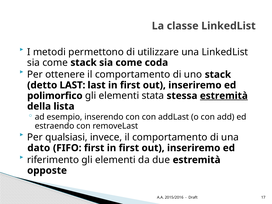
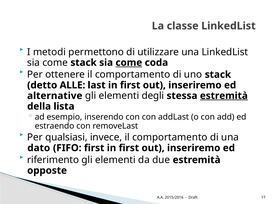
come underline: none -> present (129, 63)
detto LAST: LAST -> ALLE (72, 85)
polimorfico: polimorfico -> alternative (55, 96)
stata: stata -> degli (153, 96)
